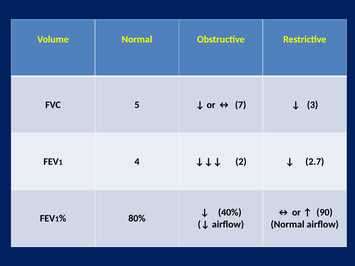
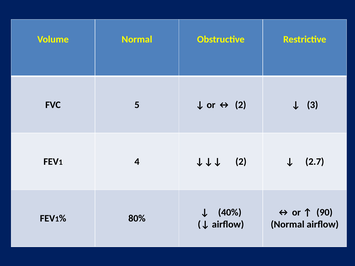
7: 7 -> 2 (241, 105)
